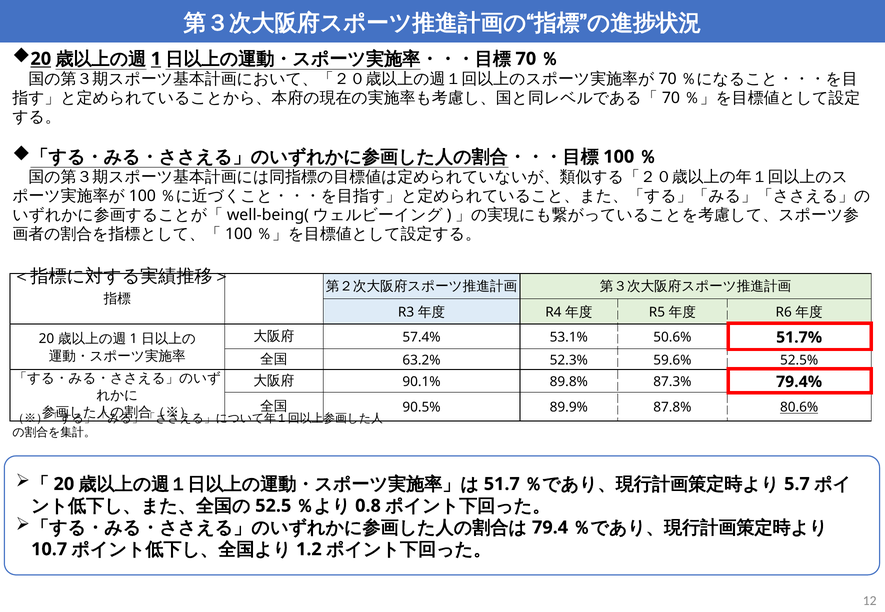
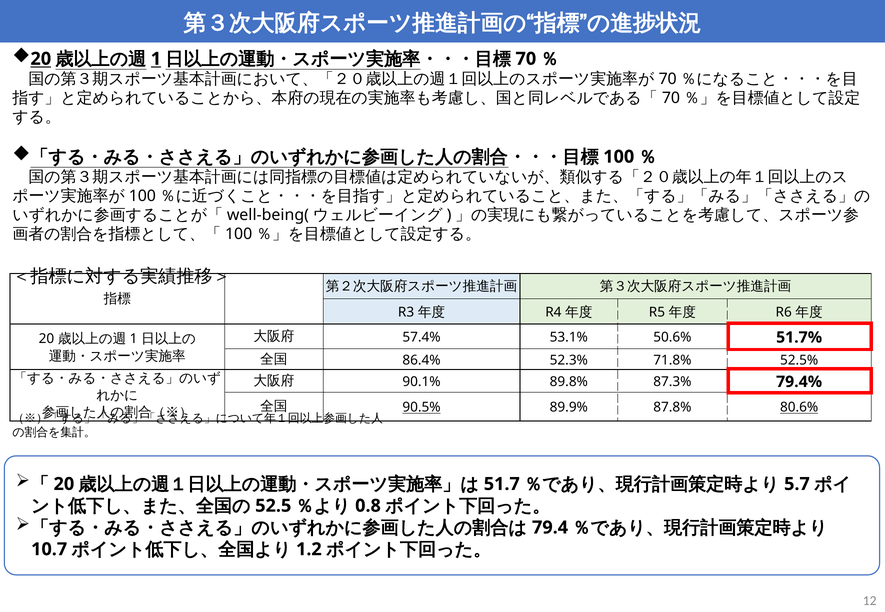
63.2%: 63.2% -> 86.4% (422, 361)
59.6%: 59.6% -> 71.8% (672, 361)
90.5% underline: none -> present (422, 408)
